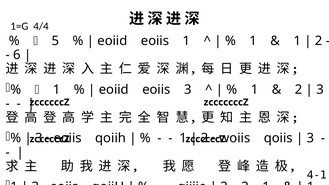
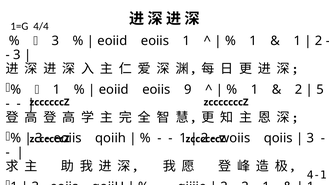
5: 5 -> 3 (55, 41)
6: 6 -> 3 (17, 55)
eoiis 3: 3 -> 9 (188, 89)
3: 3 -> 5 (320, 89)
